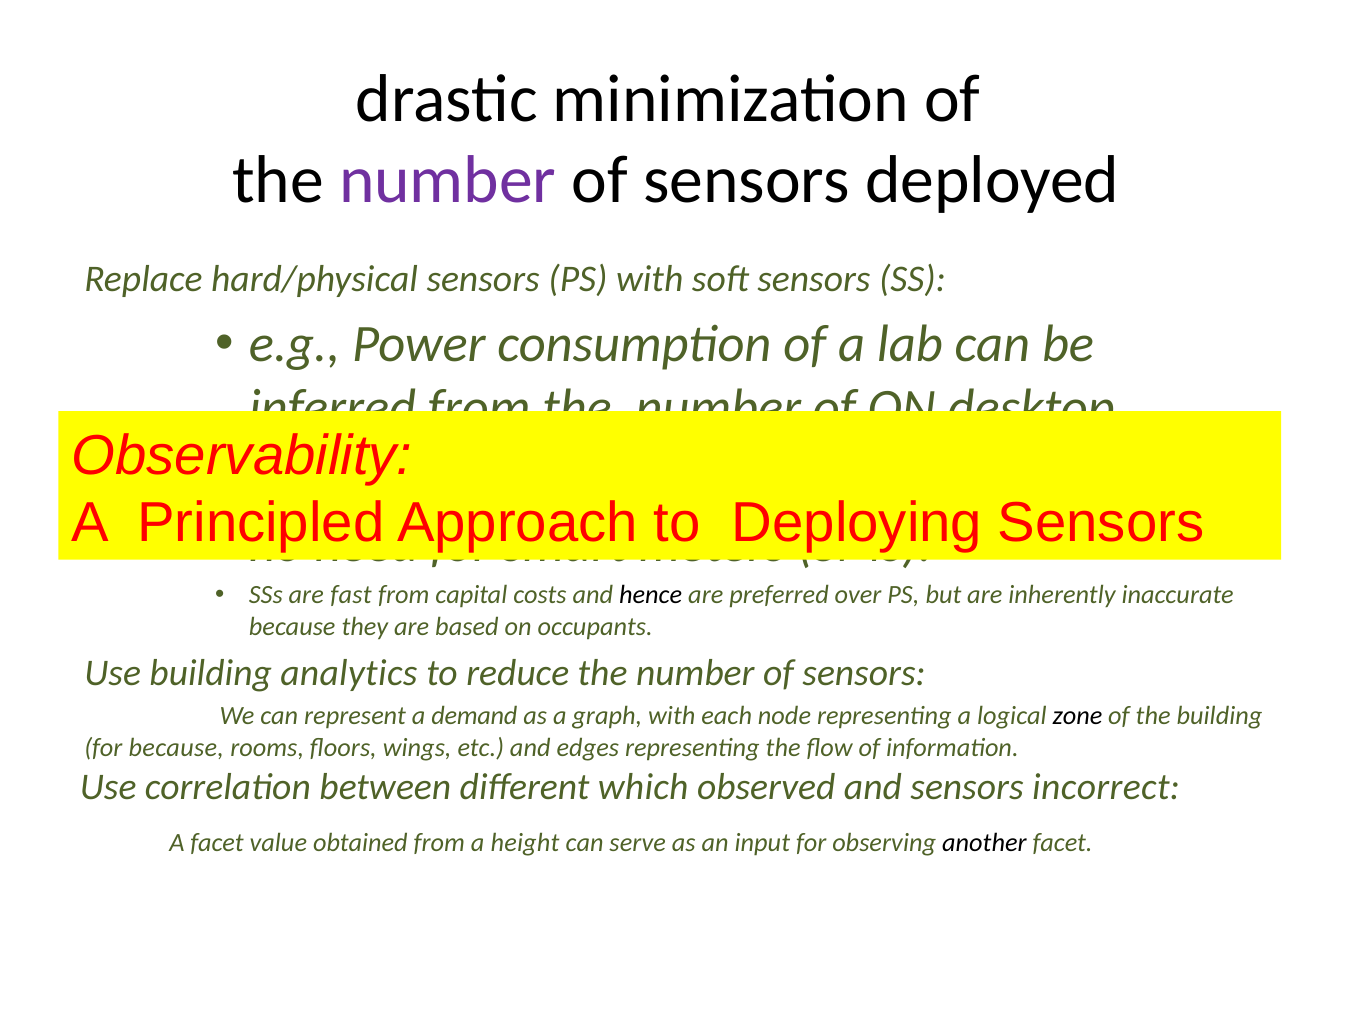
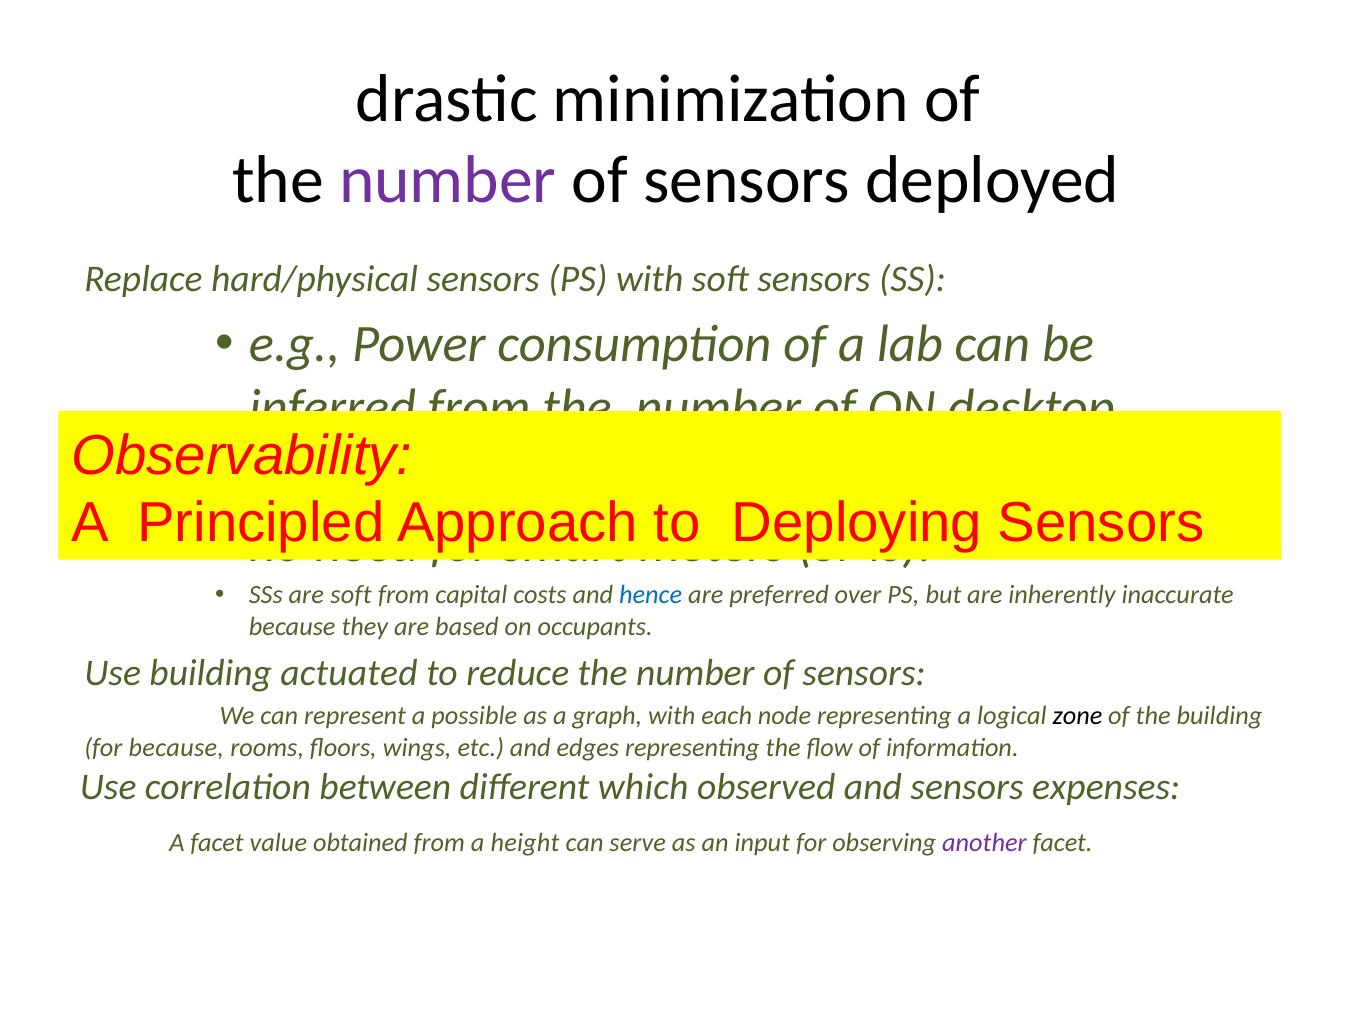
are fast: fast -> soft (351, 595)
hence colour: black -> blue (651, 595)
analytics: analytics -> actuated (349, 673)
demand: demand -> possible (474, 716)
incorrect: incorrect -> expenses (1106, 787)
another colour: black -> purple (984, 843)
